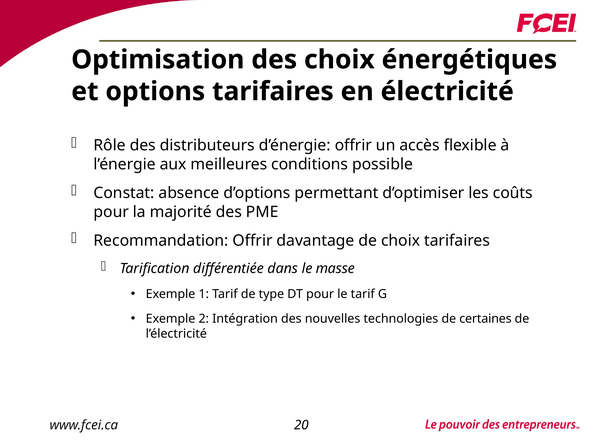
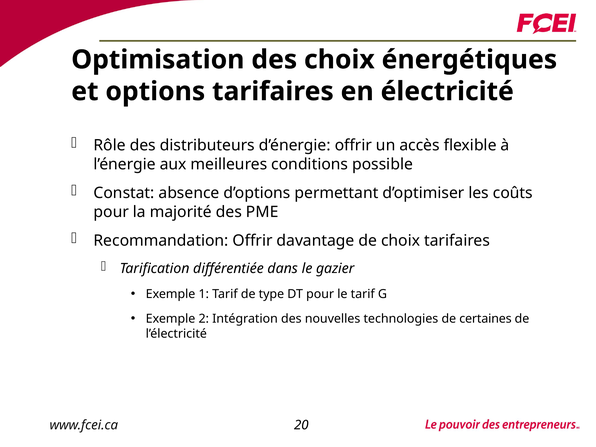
masse: masse -> gazier (335, 268)
